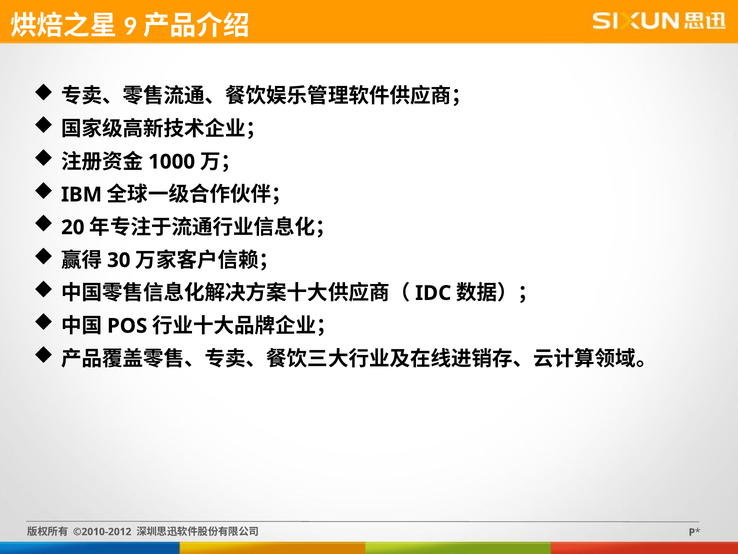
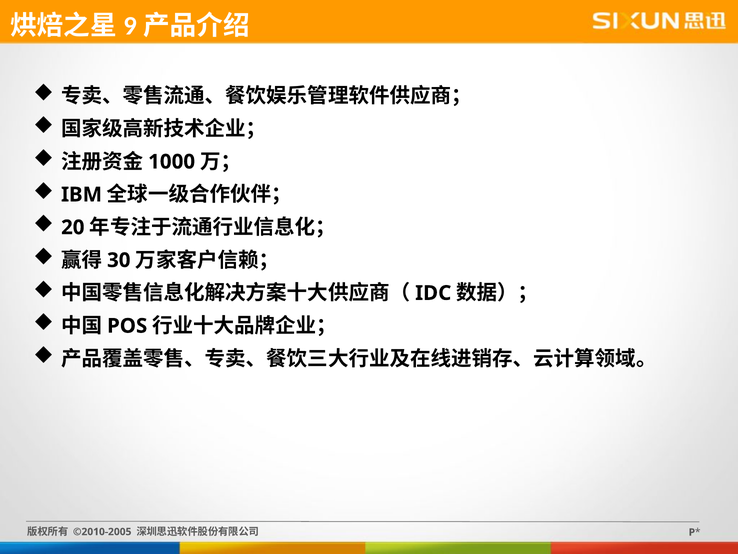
©2010-2012: ©2010-2012 -> ©2010-2005 (102, 531)
